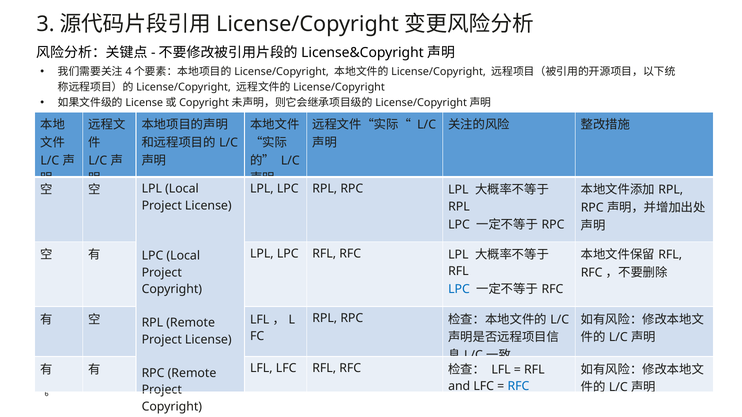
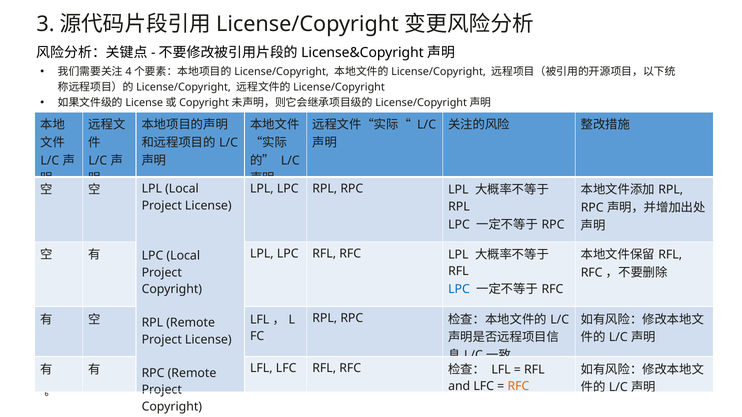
RFC colour: blue -> orange (518, 387)
